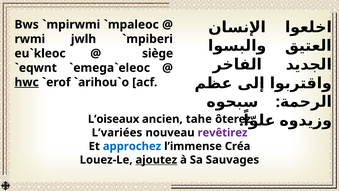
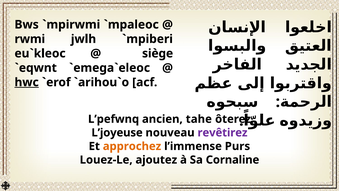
L’oiseaux: L’oiseaux -> L’pefwnq (114, 119)
L’variées: L’variées -> L’joyeuse (117, 132)
approchez colour: blue -> orange (132, 146)
Créa: Créa -> Purs (237, 146)
ajoutez underline: present -> none (156, 160)
Sauvages: Sauvages -> Cornaline (233, 160)
